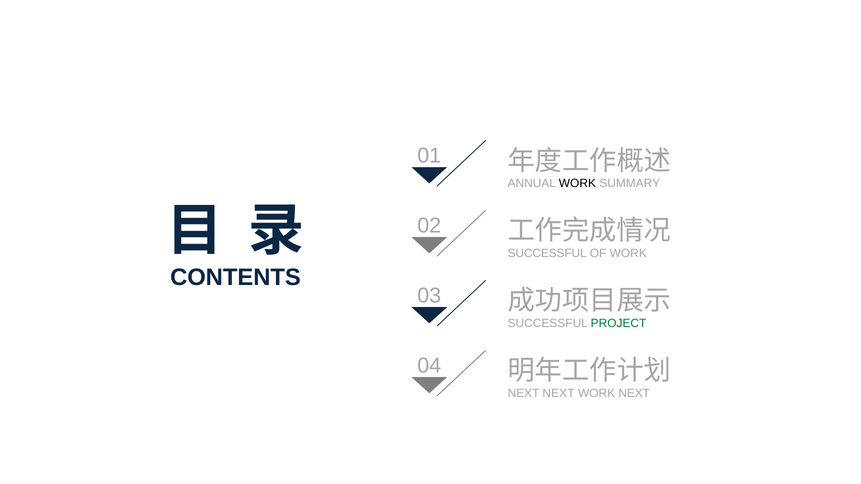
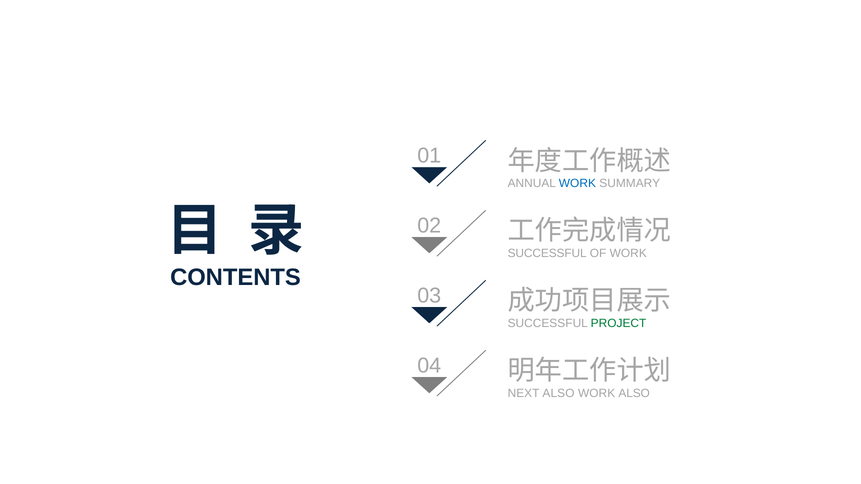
WORK colour: black -> blue (577, 184)
NEXT NEXT: NEXT -> ALSO (558, 394)
WORK NEXT: NEXT -> ALSO (634, 394)
